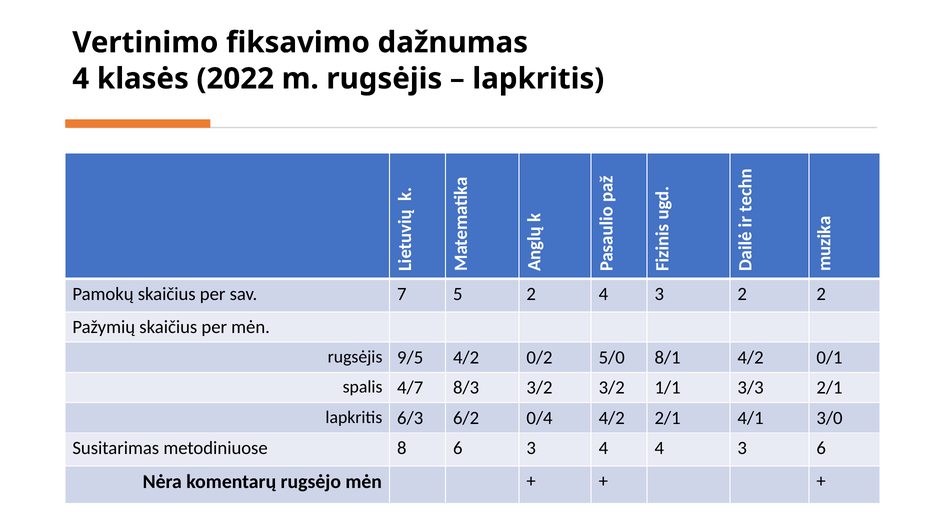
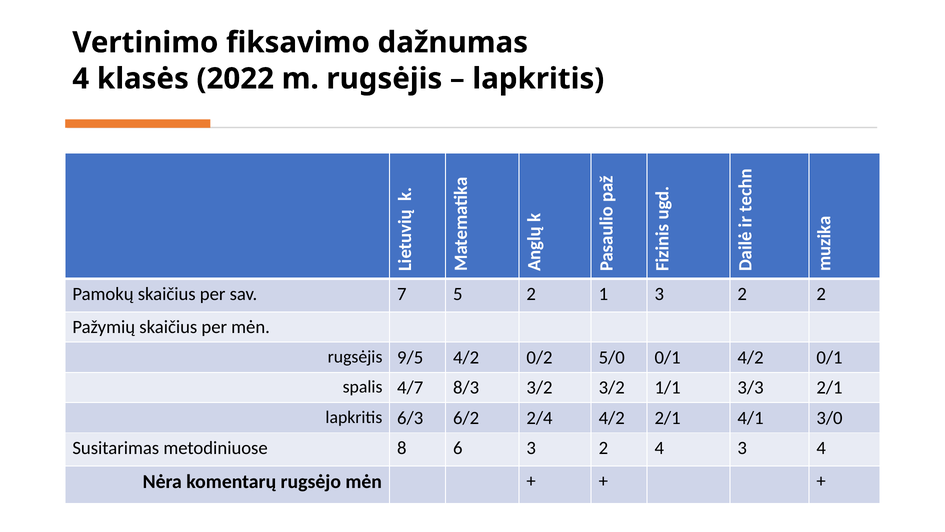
2 4: 4 -> 1 (603, 294)
5/0 8/1: 8/1 -> 0/1 (668, 357)
0/4: 0/4 -> 2/4 (539, 418)
6 3 4: 4 -> 2 (603, 448)
3 6: 6 -> 4 (821, 448)
